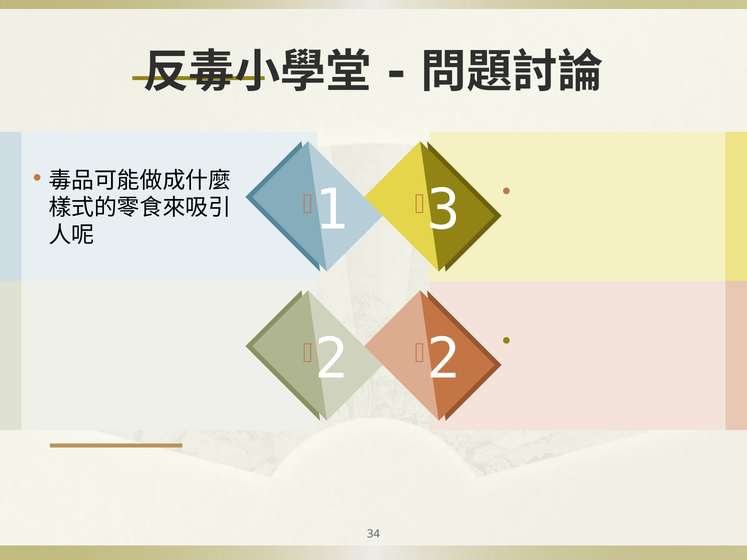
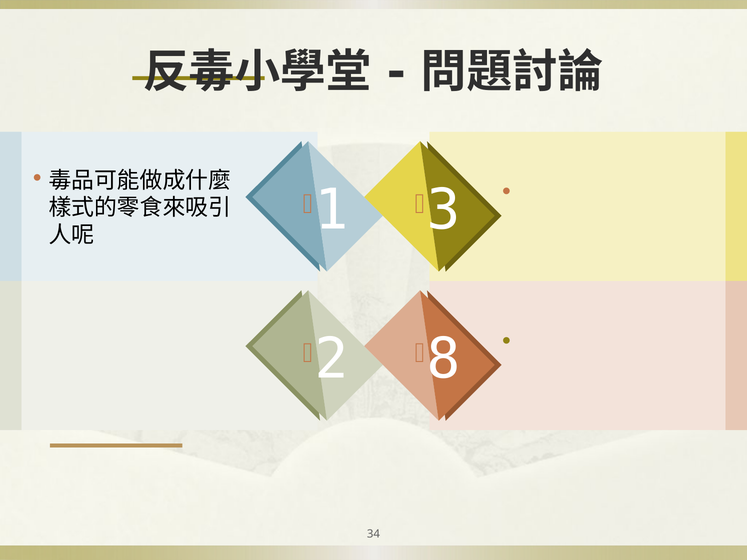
2: 2 -> 8 (444, 360)
